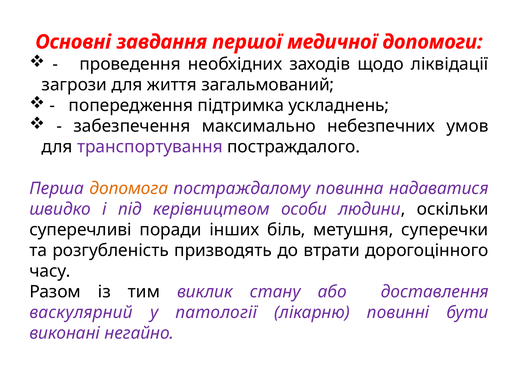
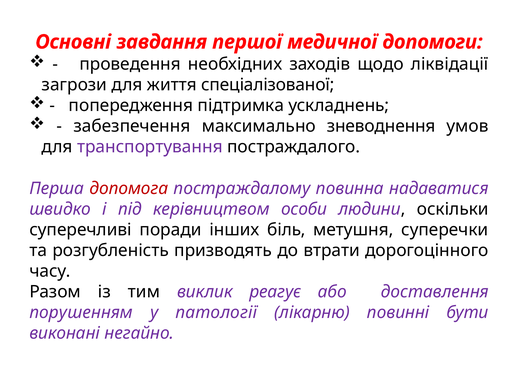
загальмований: загальмований -> спеціалізованої (268, 85)
небезпечних: небезпечних -> зневоднення (381, 126)
допомога colour: orange -> red (129, 189)
стану: стану -> реагує (275, 292)
васкулярний: васкулярний -> порушенням (81, 313)
